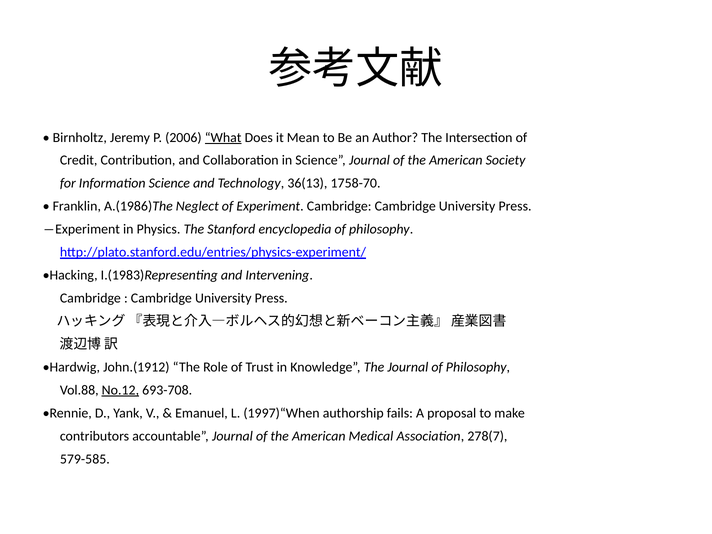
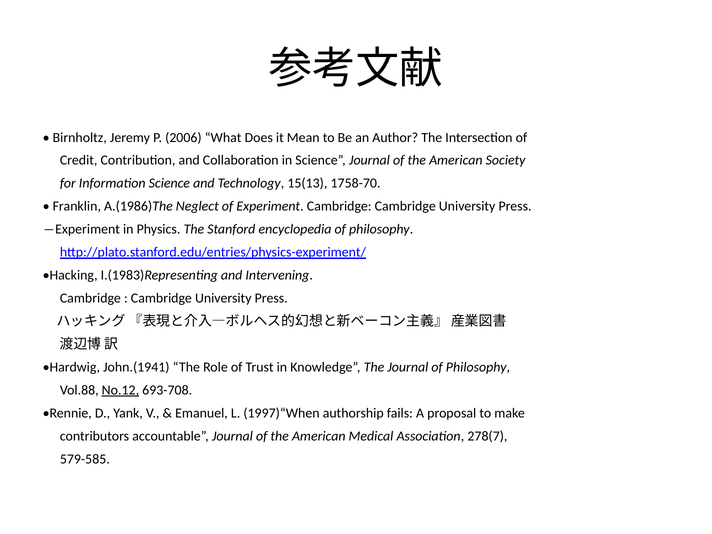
What underline: present -> none (223, 137)
36(13: 36(13 -> 15(13 (307, 183)
John.(1912: John.(1912 -> John.(1941 (136, 367)
